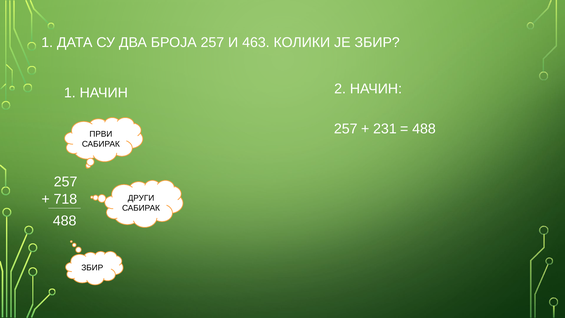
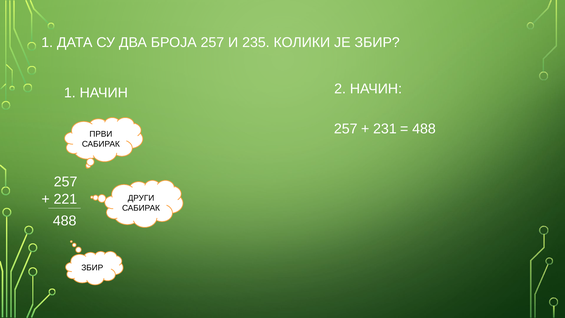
463: 463 -> 235 (256, 42)
718: 718 -> 221 (65, 199)
